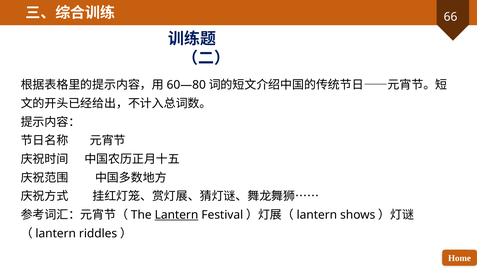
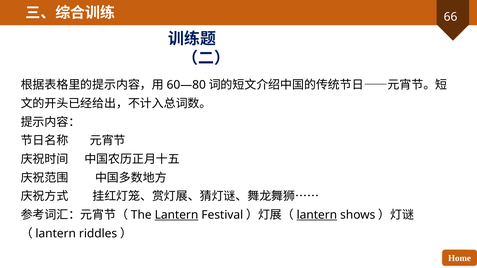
lantern underline: none -> present (317, 215)
